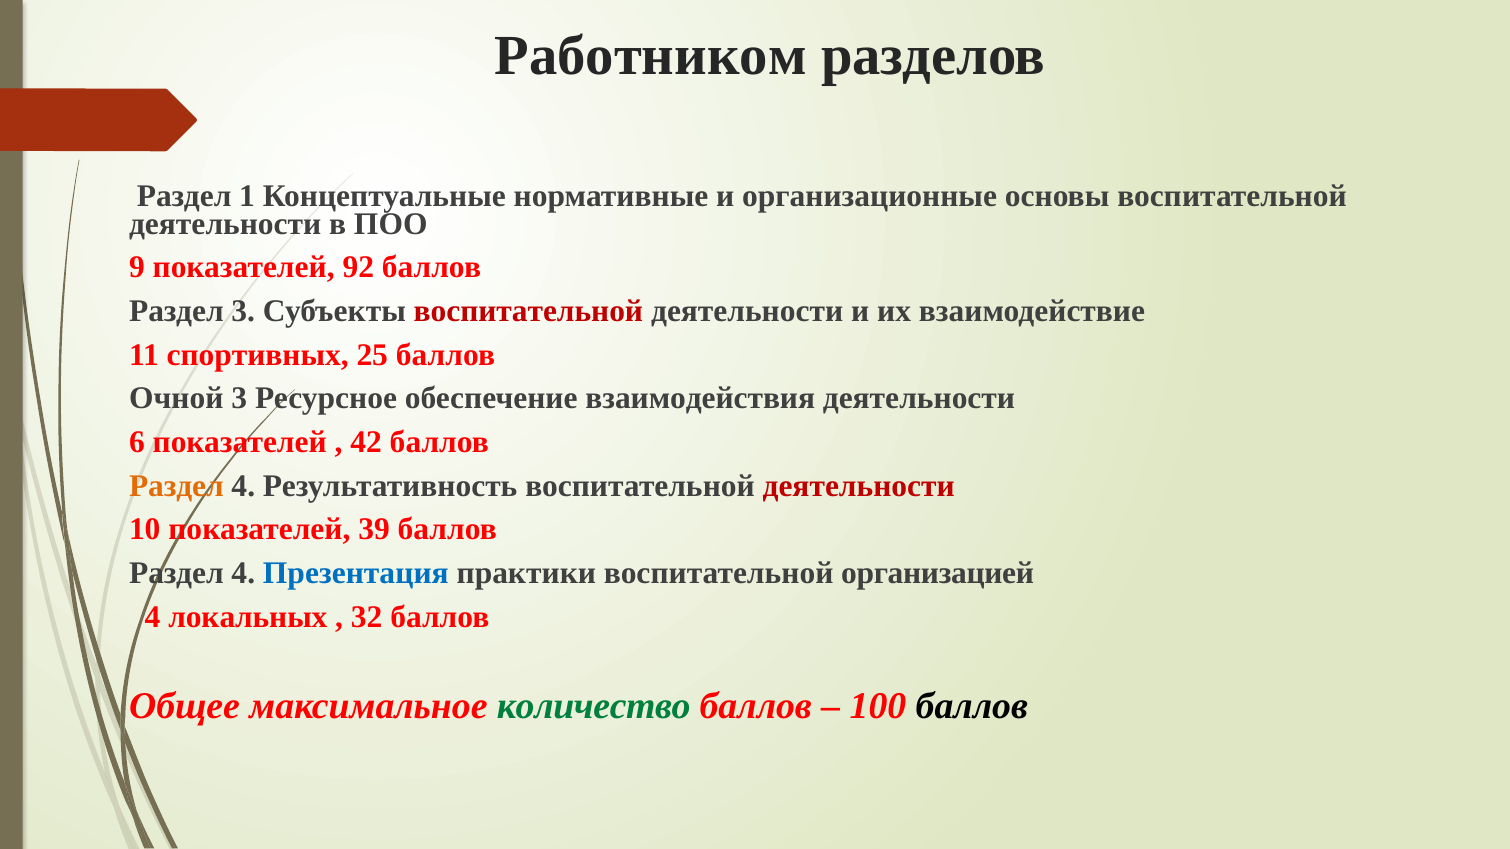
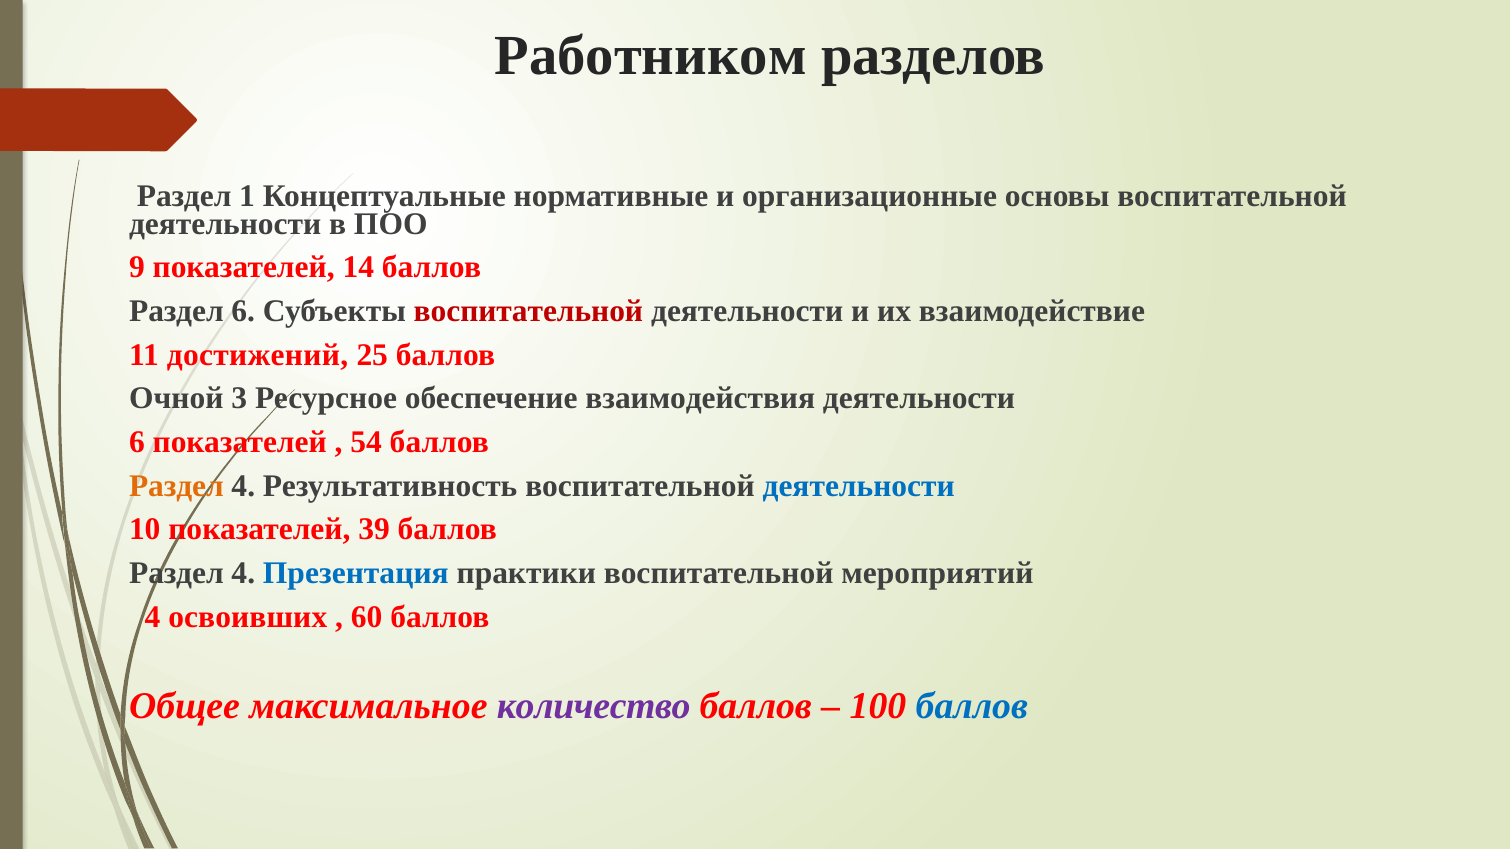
92: 92 -> 14 (358, 268)
Раздел 3: 3 -> 6 (243, 311)
спортивных: спортивных -> достижений (257, 355)
42: 42 -> 54 (366, 442)
деятельности colour: red -> blue (859, 486)
организацией: организацией -> мероприятий (937, 573)
локальных: локальных -> освоивших (248, 617)
32: 32 -> 60 (367, 617)
количество colour: green -> purple (594, 706)
баллов colour: black -> blue (972, 706)
